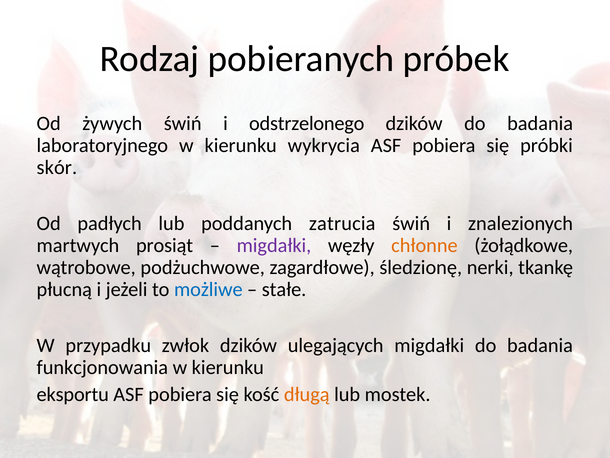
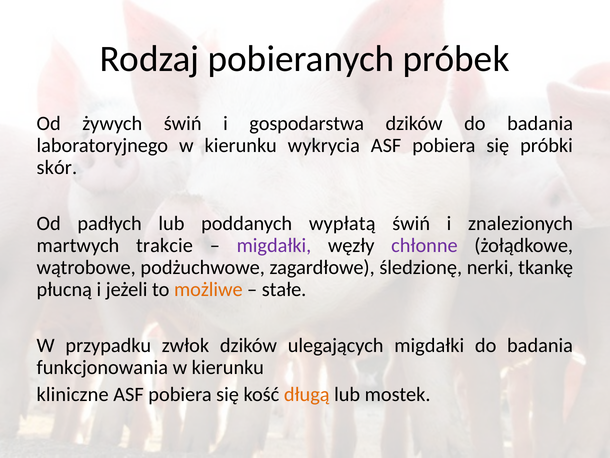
odstrzelonego: odstrzelonego -> gospodarstwa (307, 123)
zatrucia: zatrucia -> wypłatą (342, 223)
prosiąt: prosiąt -> trakcie (164, 245)
chłonne colour: orange -> purple (424, 245)
możliwe colour: blue -> orange (208, 289)
eksportu: eksportu -> kliniczne (73, 394)
